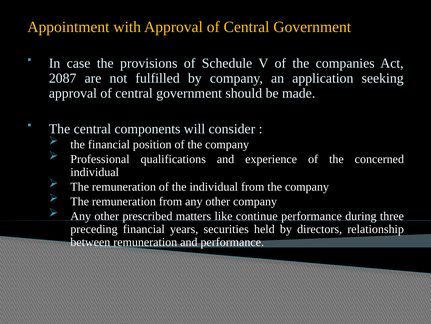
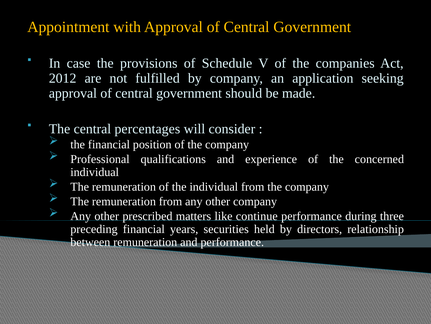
2087: 2087 -> 2012 (63, 78)
components: components -> percentages (147, 129)
